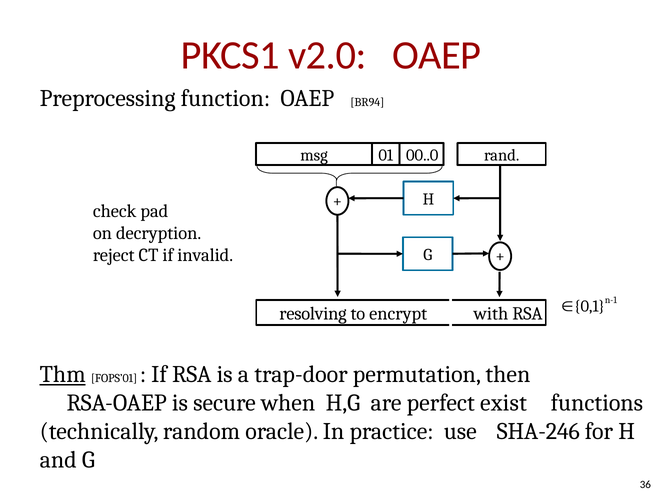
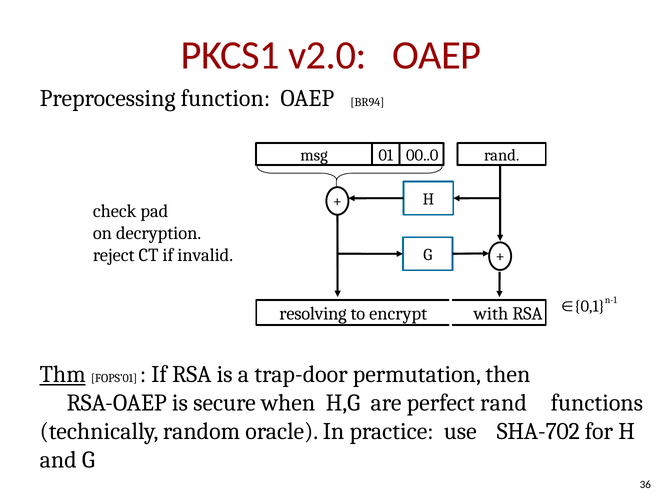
perfect exist: exist -> rand (504, 403)
SHA-246: SHA-246 -> SHA-702 (538, 431)
